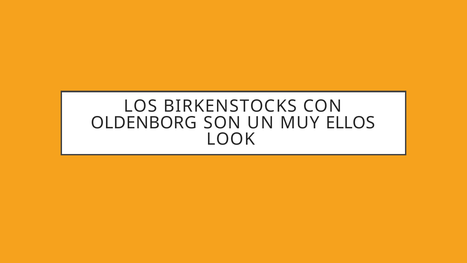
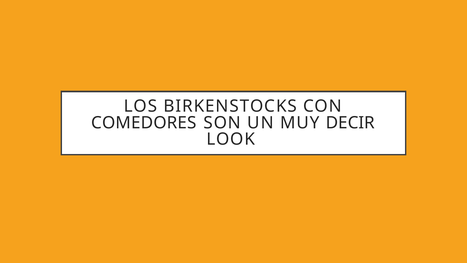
OLDENBORG: OLDENBORG -> COMEDORES (144, 123)
ELLOS: ELLOS -> DECIR (350, 123)
